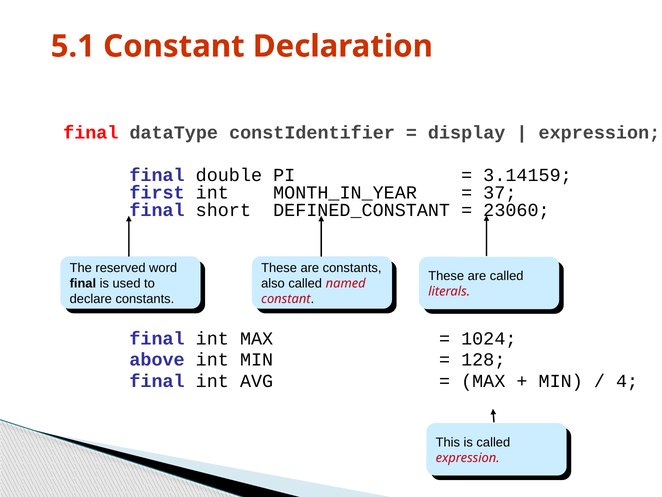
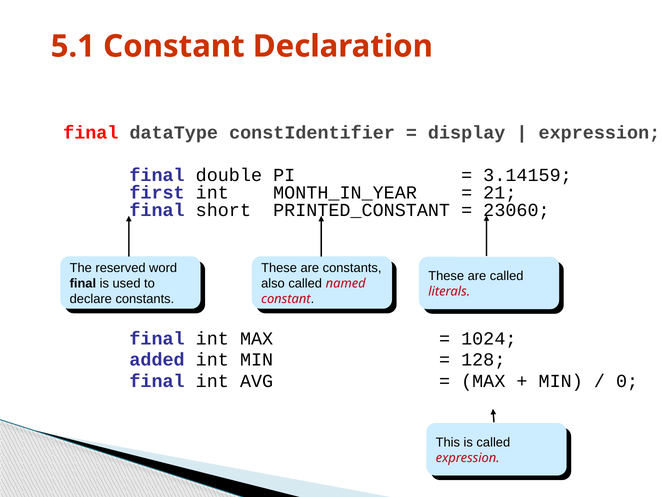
37: 37 -> 21 (500, 193)
DEFINED_CONSTANT: DEFINED_CONSTANT -> PRINTED_CONSTANT (362, 210)
above: above -> added (157, 359)
4: 4 -> 0 (627, 381)
